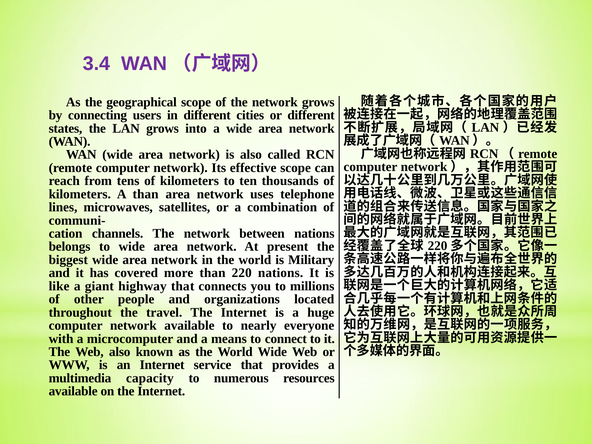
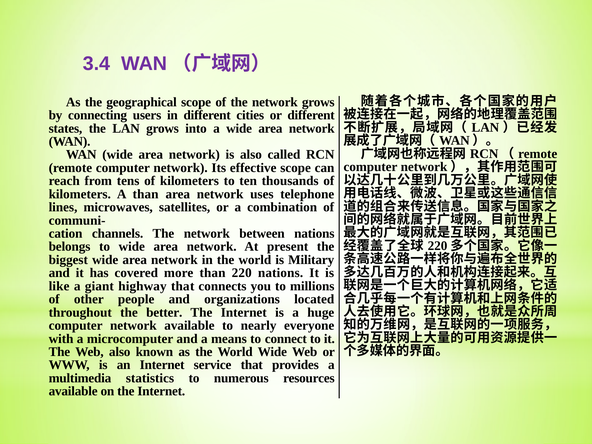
travel: travel -> better (164, 312)
capacity: capacity -> statistics (150, 378)
